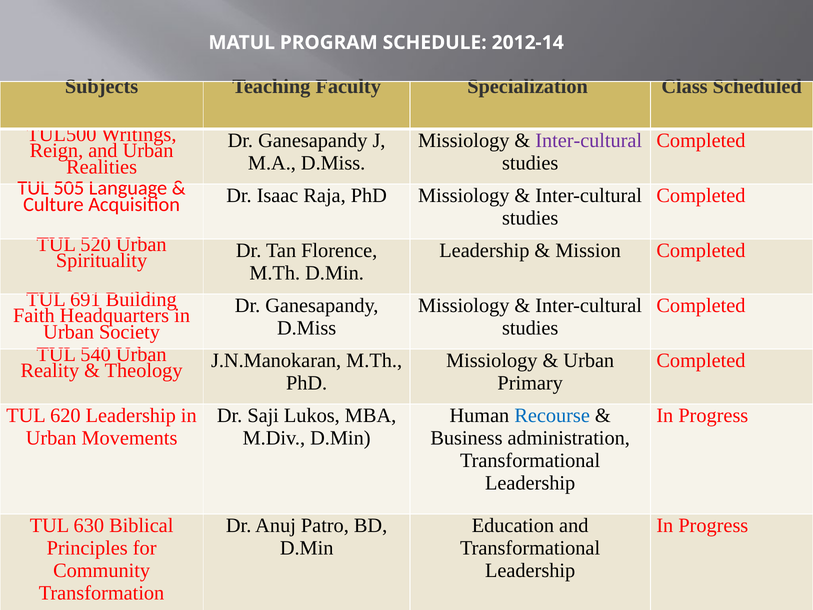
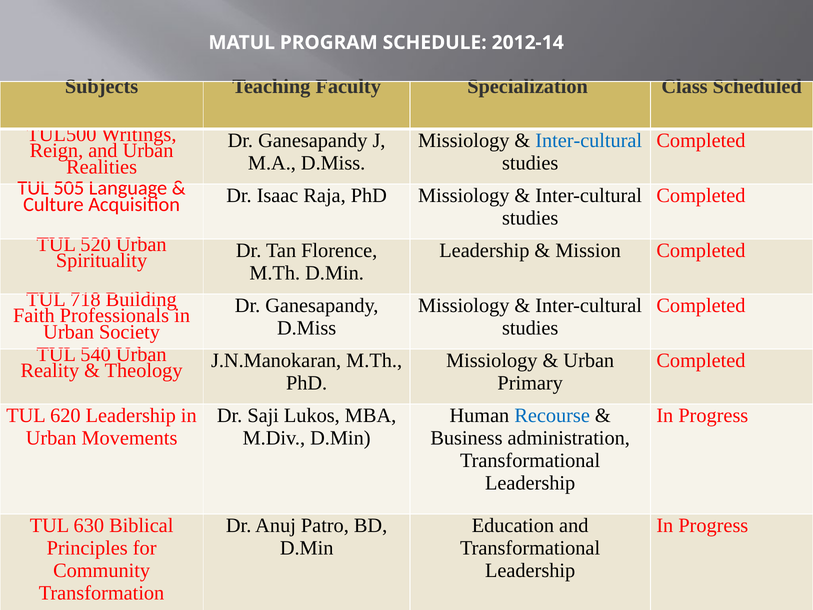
Inter-cultural colour: purple -> blue (589, 141)
691: 691 -> 718 (85, 299)
Headquarters: Headquarters -> Professionals (114, 315)
